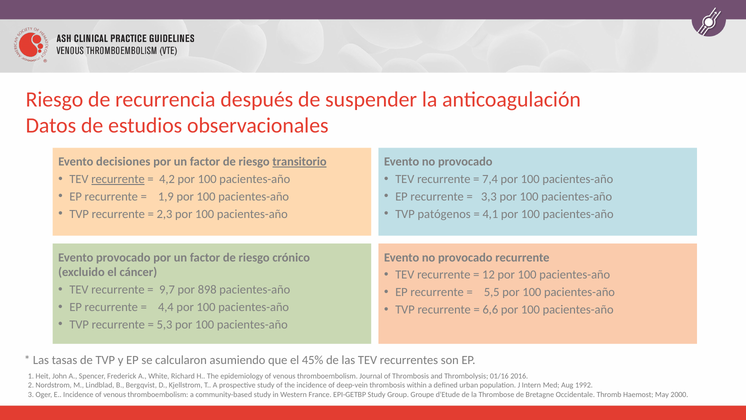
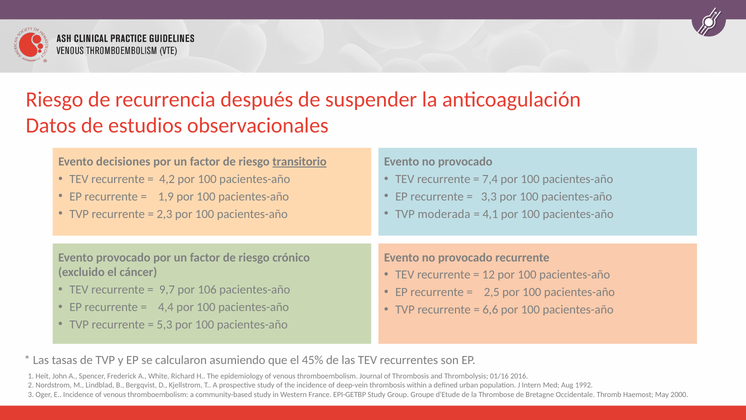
recurrente underline: present -> none (118, 179)
patógenos: patógenos -> moderada (444, 214)
898: 898 -> 106 (207, 290)
5,5: 5,5 -> 2,5 (492, 292)
